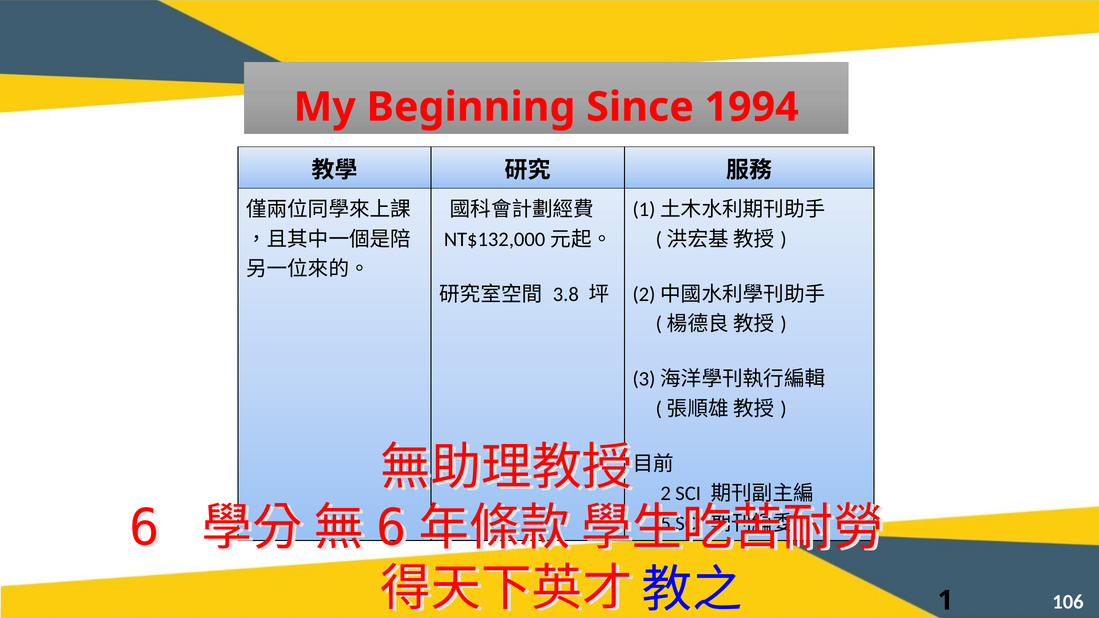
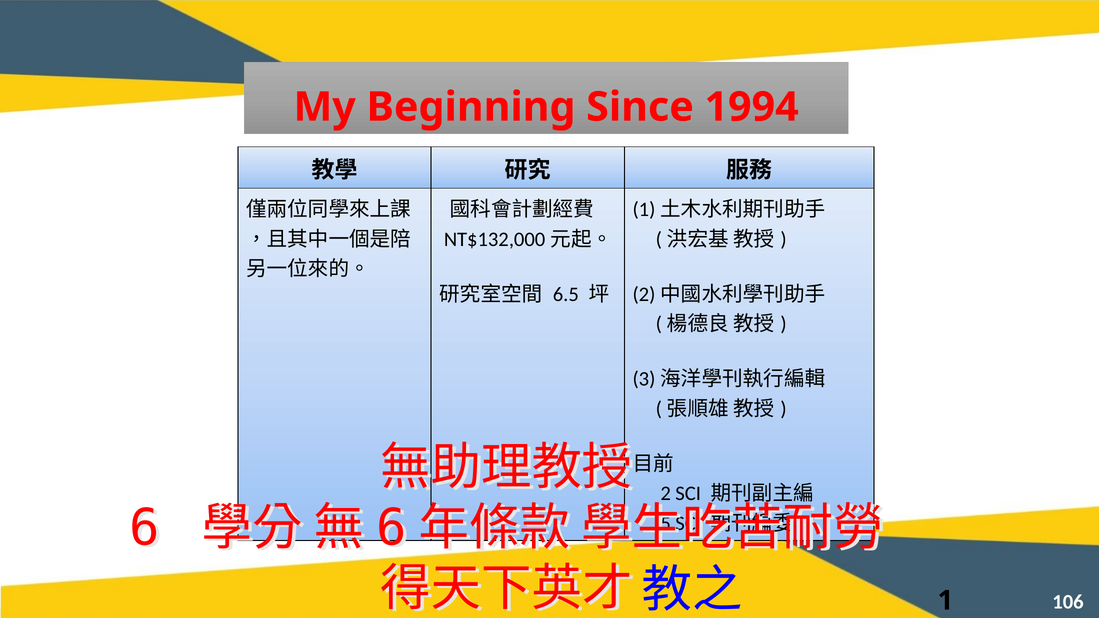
3.8: 3.8 -> 6.5 (566, 294)
